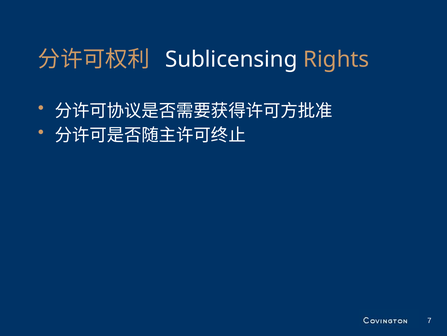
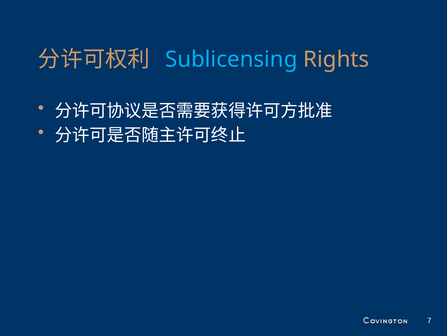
Sublicensing colour: white -> light blue (231, 59)
